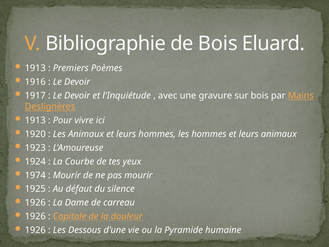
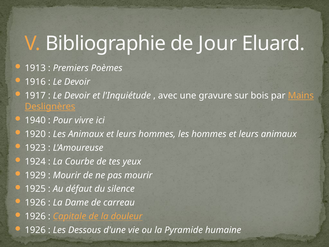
de Bois: Bois -> Jour (218, 44)
1913: 1913 -> 1940 (35, 120)
1974: 1974 -> 1929 (35, 175)
